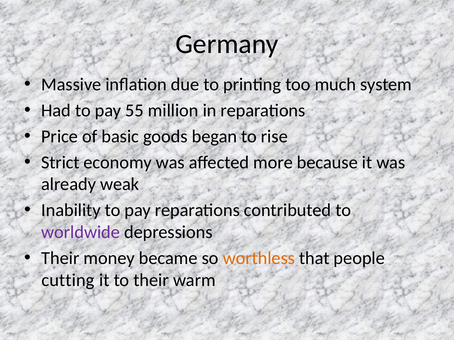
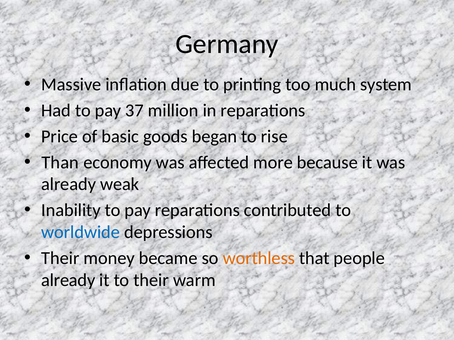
55: 55 -> 37 (135, 111)
Strict: Strict -> Than (60, 163)
worldwide colour: purple -> blue (81, 233)
cutting: cutting -> already (68, 280)
